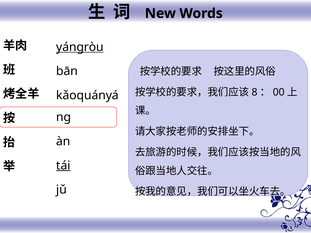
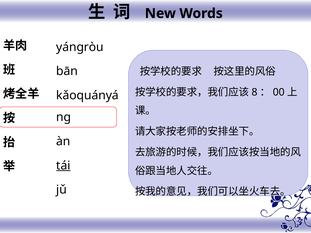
yángròu underline: present -> none (80, 47)
